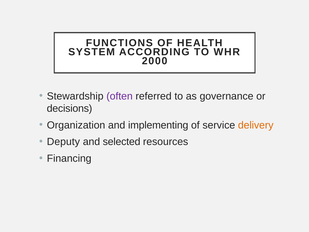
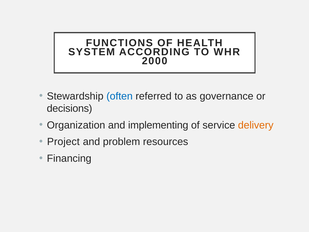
often colour: purple -> blue (120, 96)
Deputy: Deputy -> Project (63, 142)
selected: selected -> problem (122, 142)
